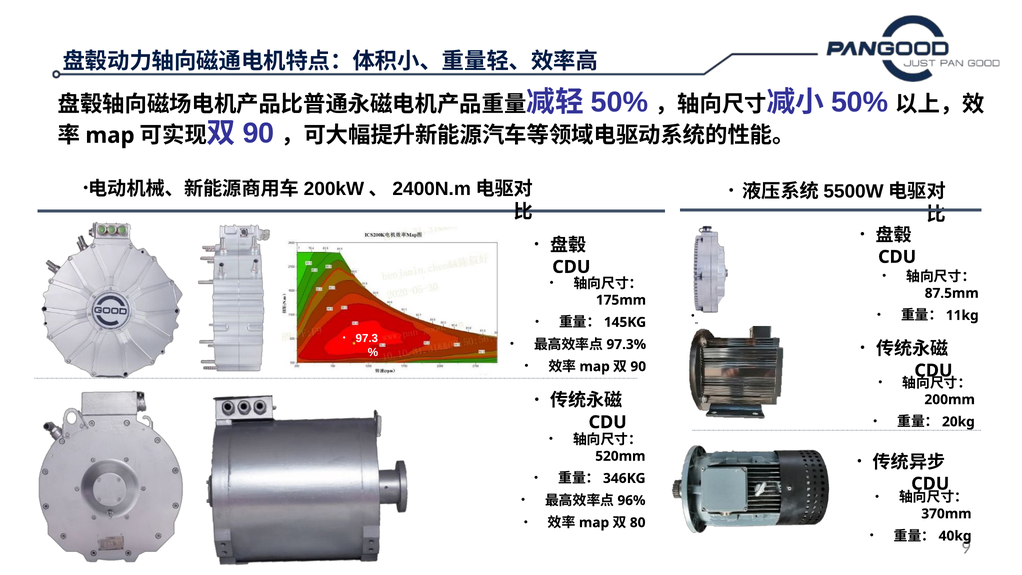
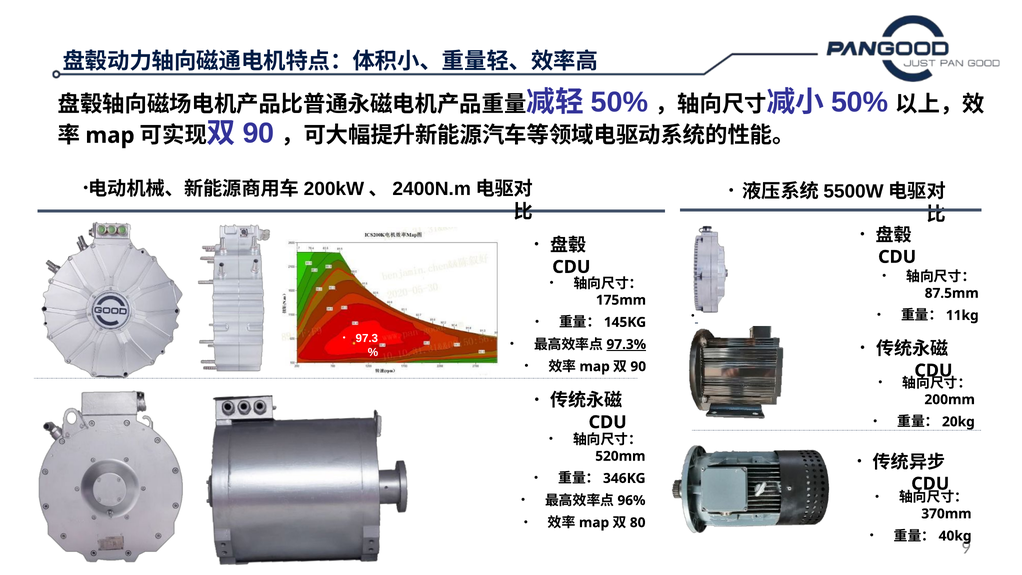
97.3% underline: none -> present (626, 344)
